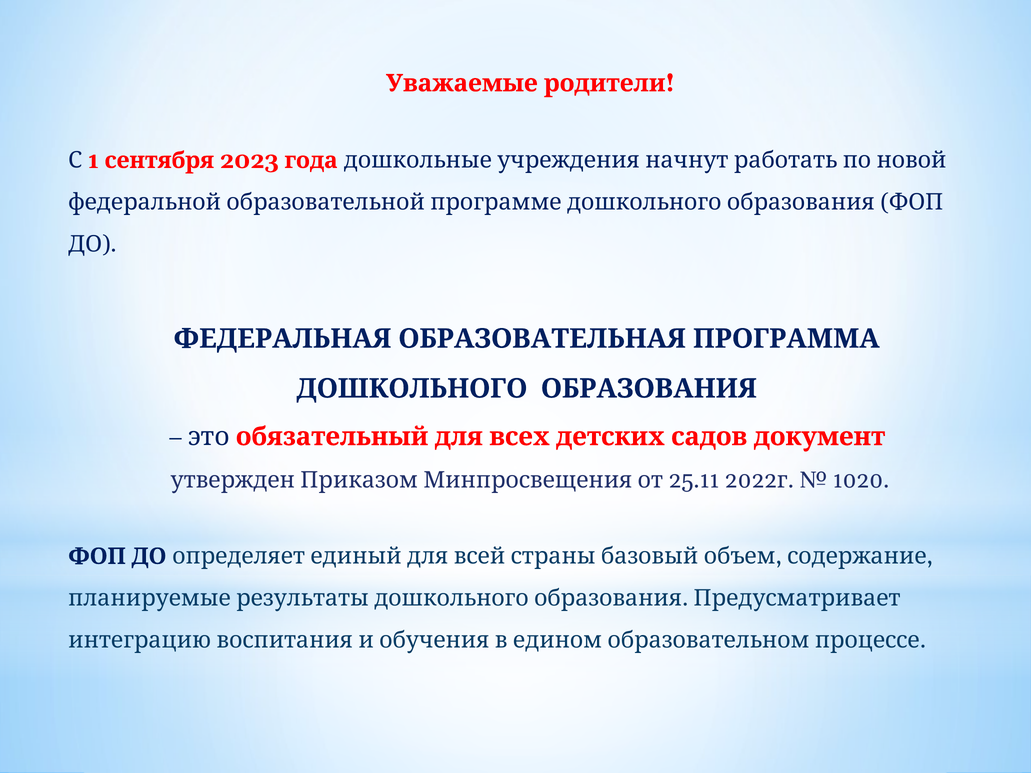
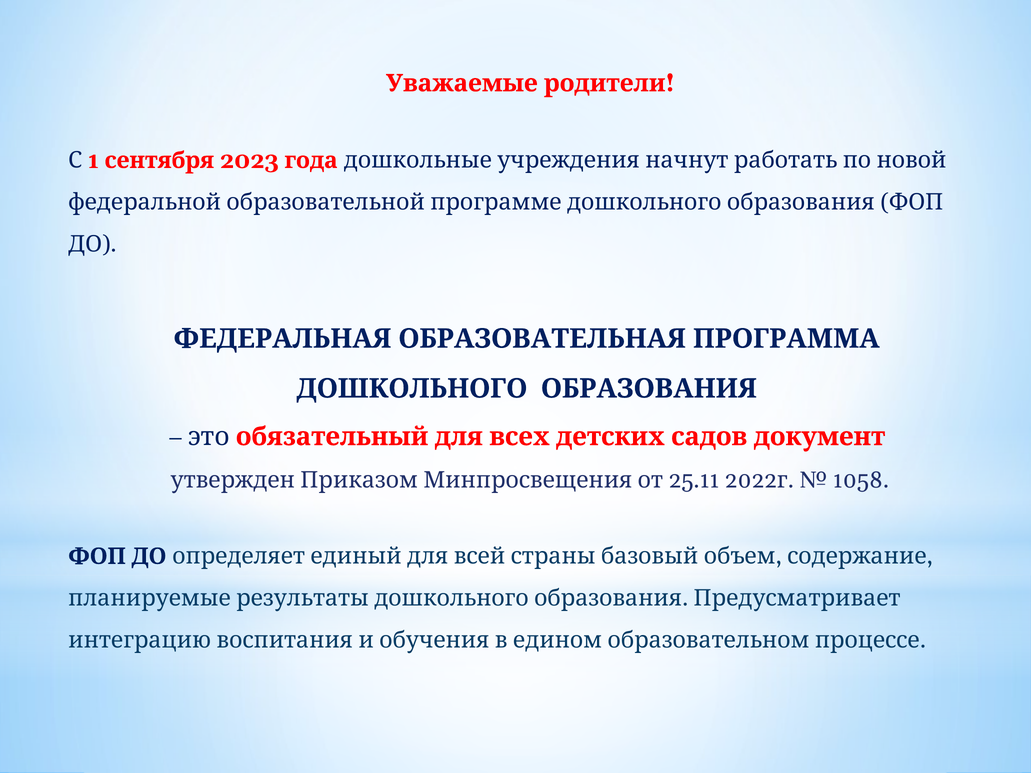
1020: 1020 -> 1058 (861, 480)
